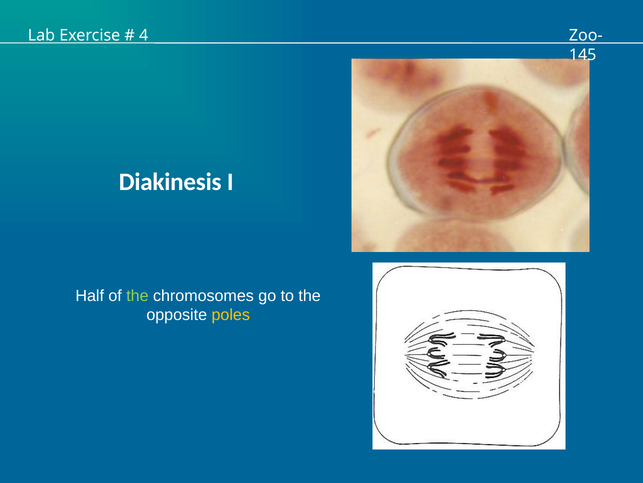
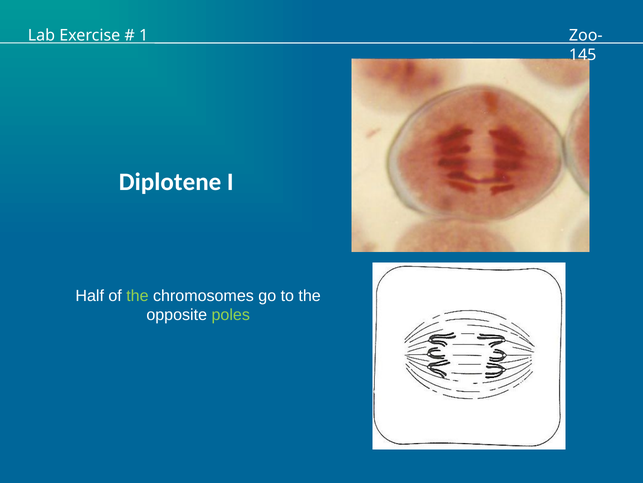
4: 4 -> 1 (144, 35)
Diakinesis: Diakinesis -> Diplotene (170, 182)
poles colour: yellow -> light green (231, 315)
